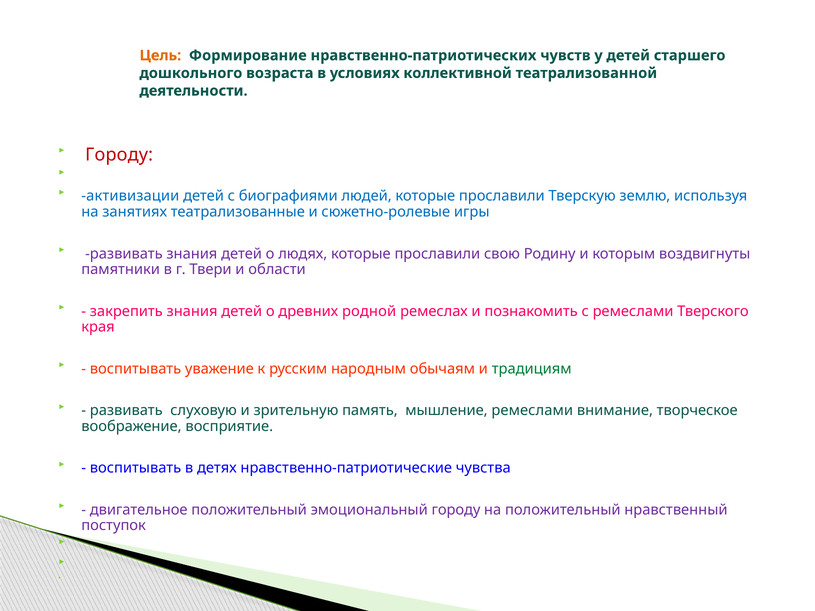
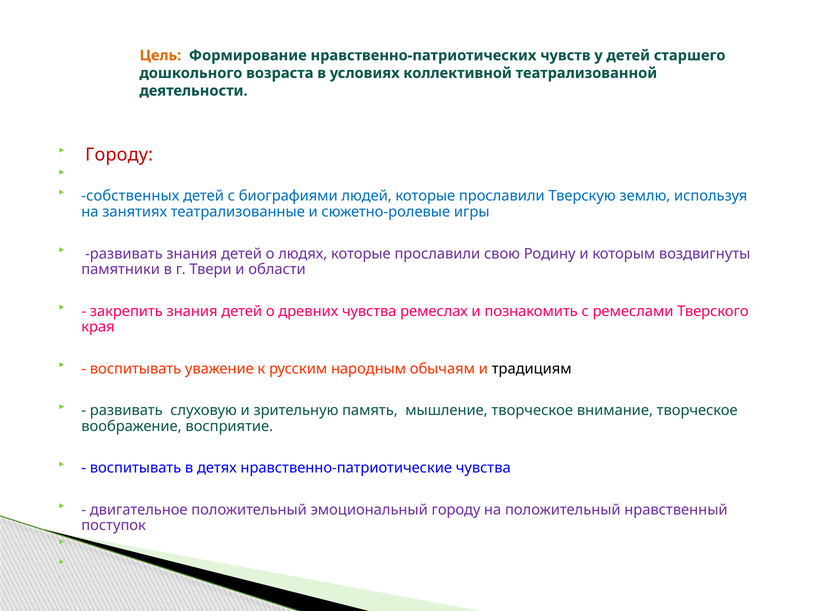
активизации: активизации -> собственных (130, 196)
древних родной: родной -> чувства (369, 311)
традициям colour: green -> black (532, 369)
мышление ремеслами: ремеслами -> творческое (532, 411)
